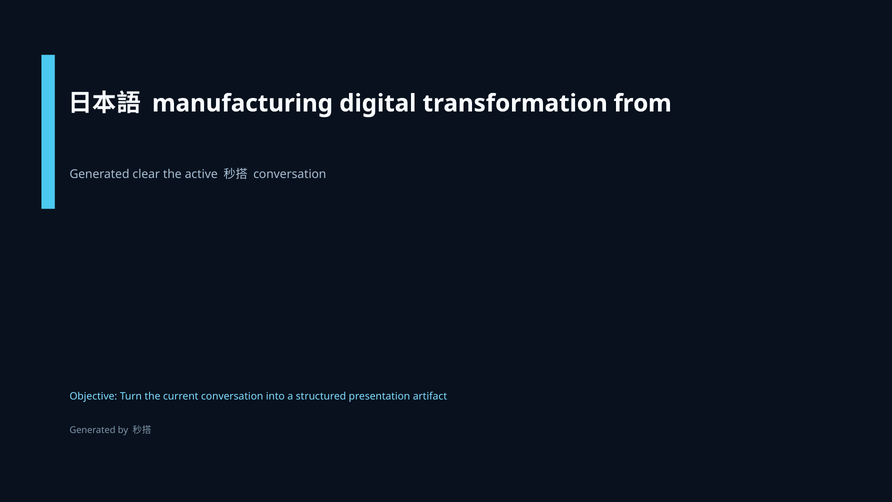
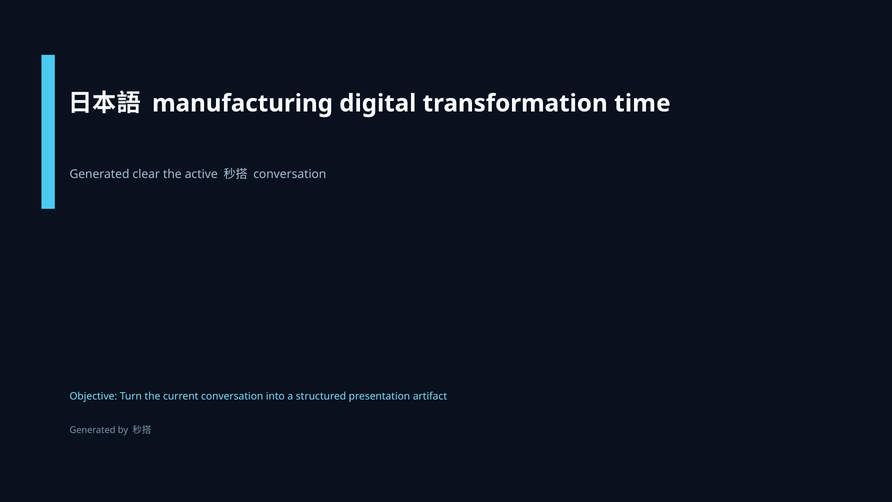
from: from -> time (642, 103)
